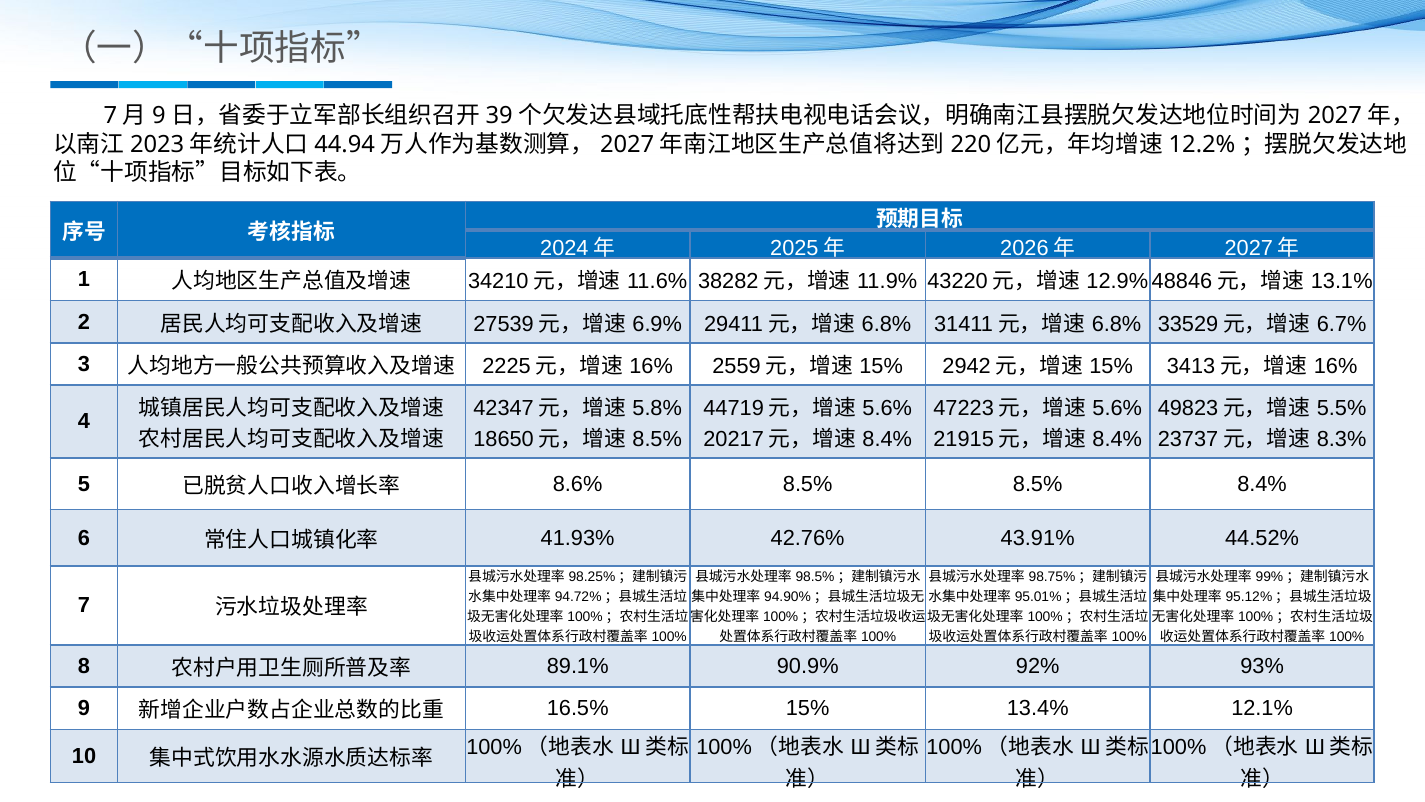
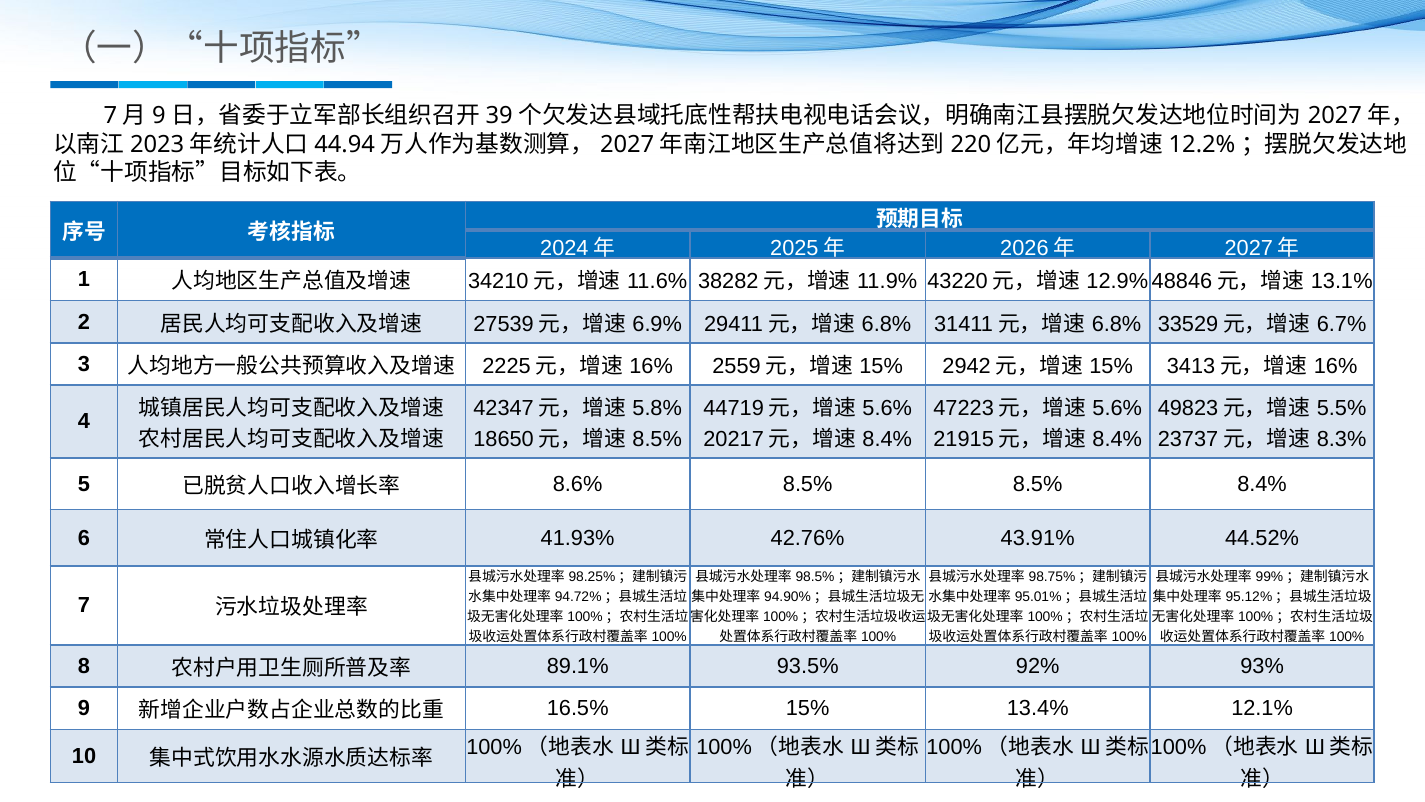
90.9%: 90.9% -> 93.5% (808, 666)
